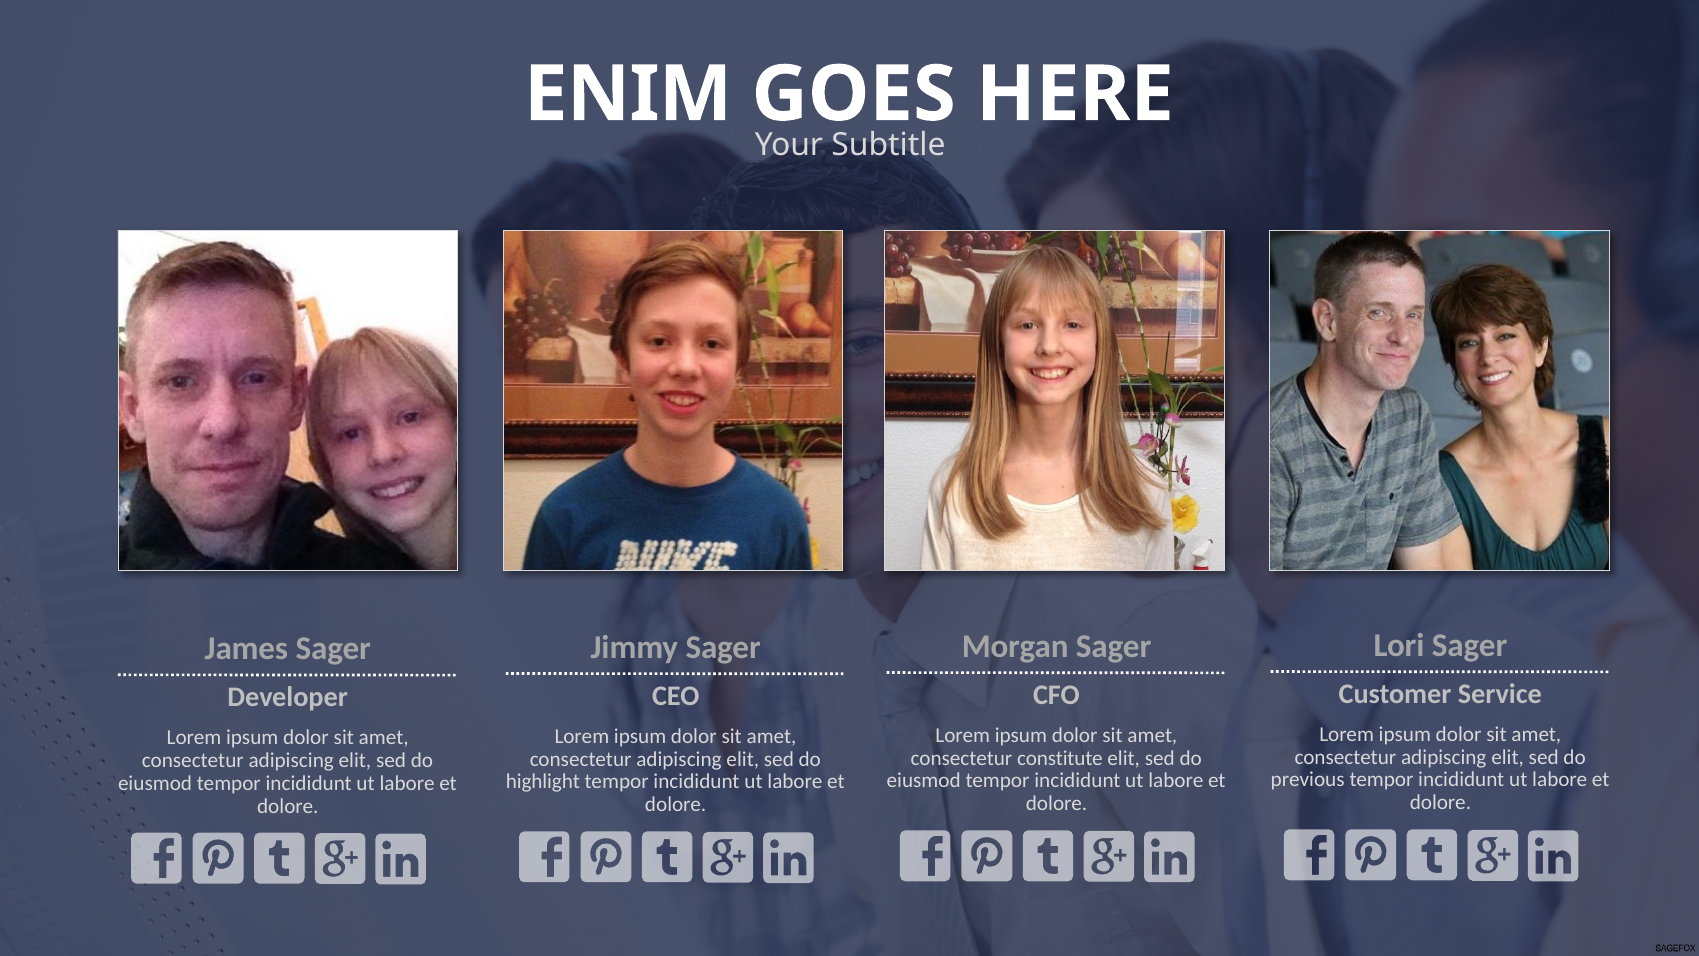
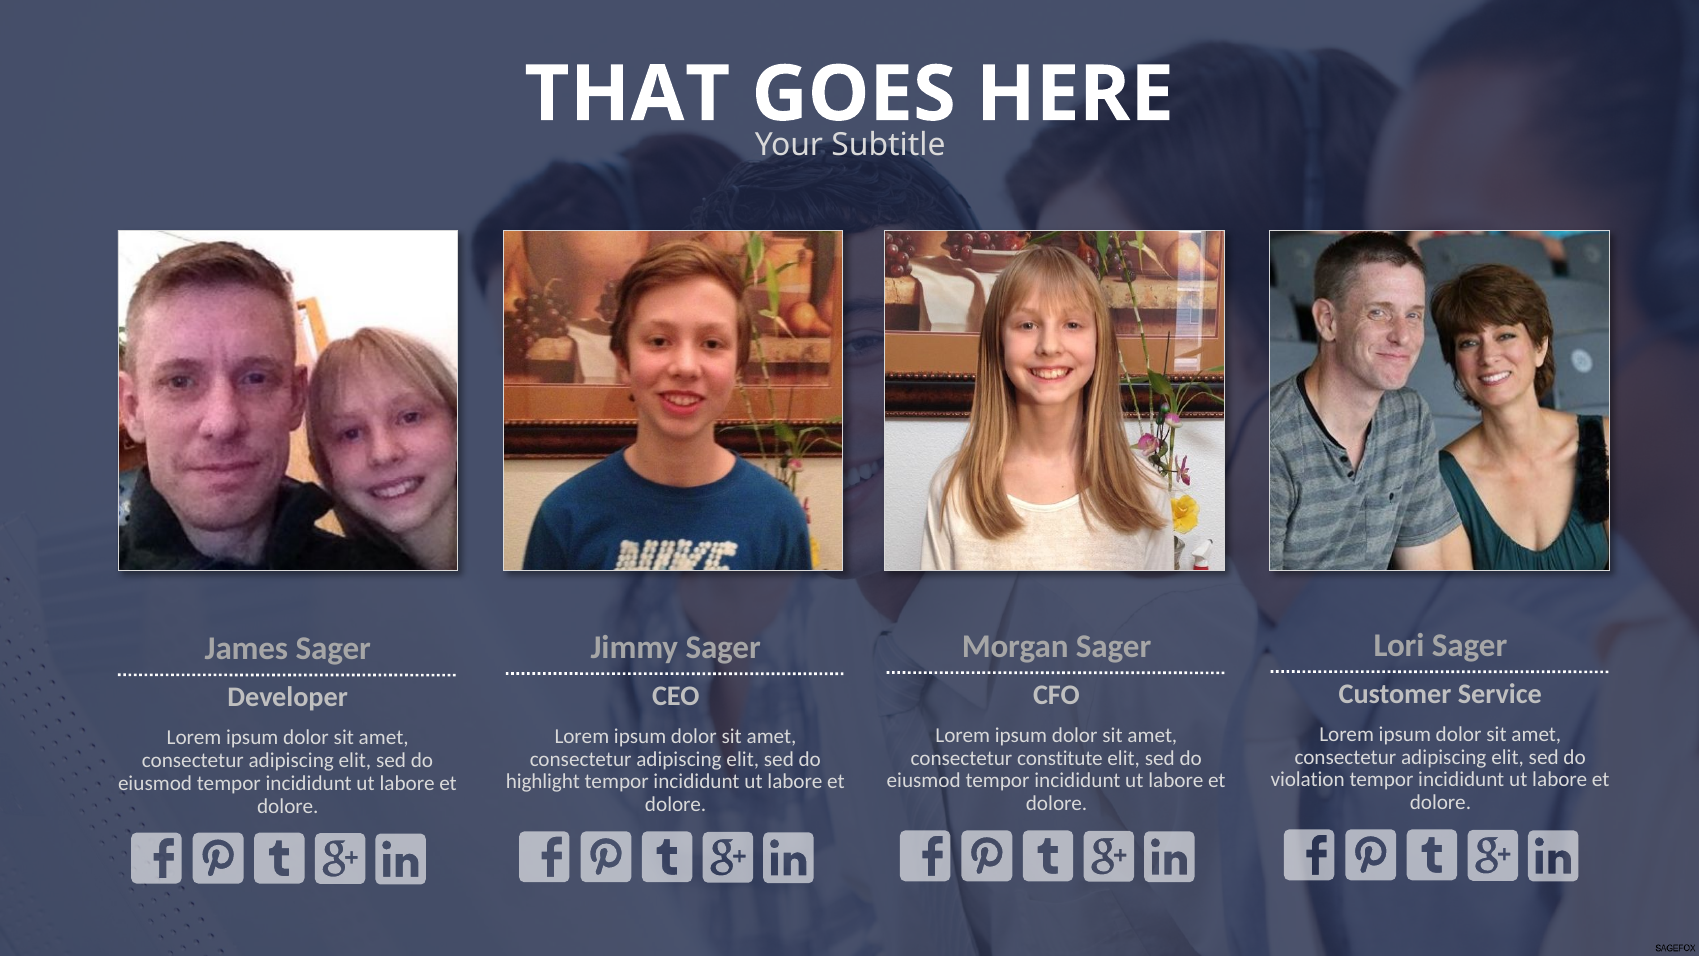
ENIM: ENIM -> THAT (627, 94)
previous: previous -> violation (1308, 780)
